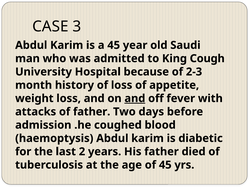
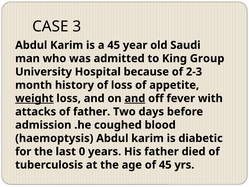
Cough: Cough -> Group (207, 58)
weight underline: none -> present (34, 98)
2: 2 -> 0 (82, 151)
